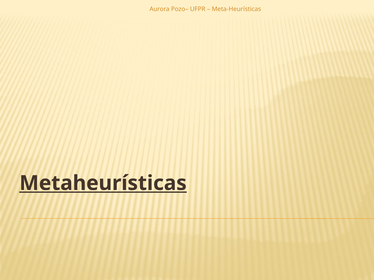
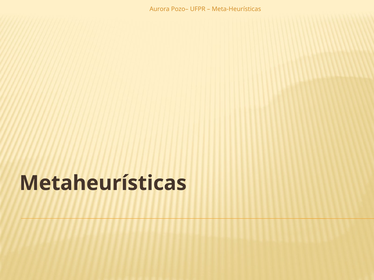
Metaheurísticas underline: present -> none (103, 183)
